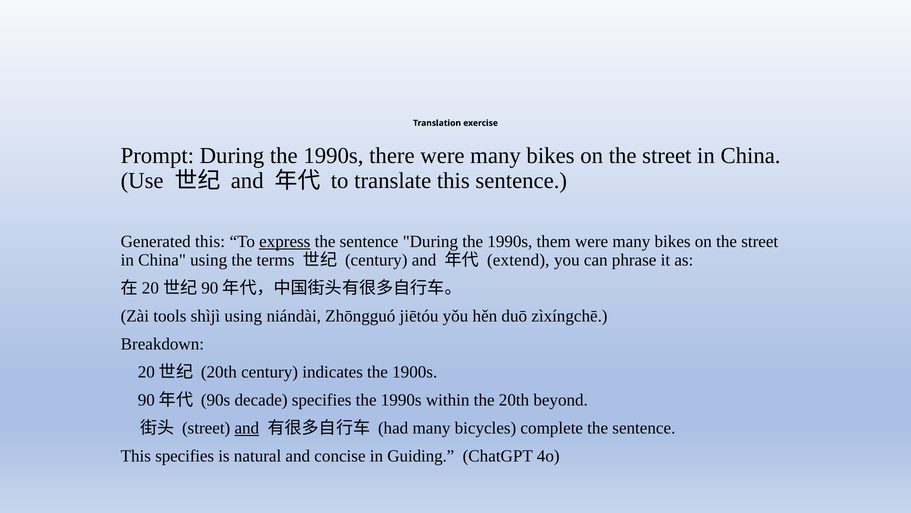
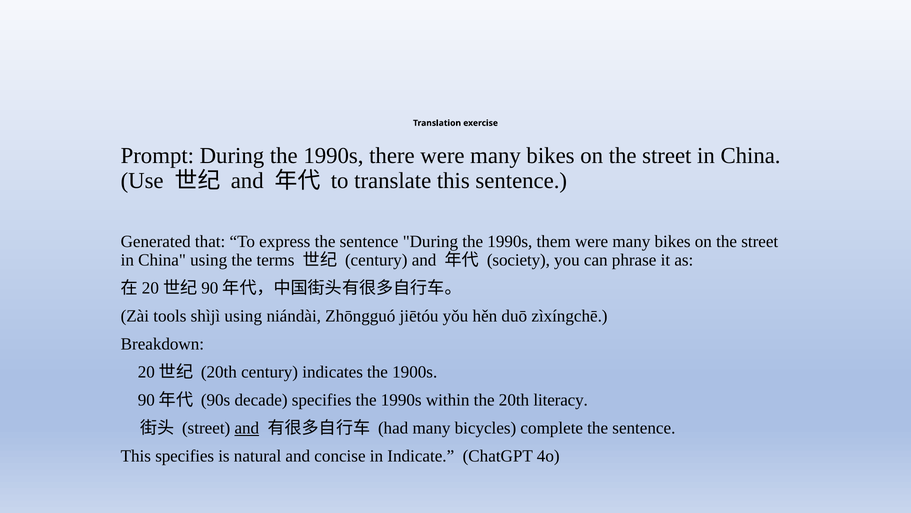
Generated this: this -> that (210, 241)
express underline: present -> none (285, 241)
extend: extend -> society (518, 260)
beyond: beyond -> literacy (561, 400)
Guiding: Guiding -> Indicate (421, 455)
